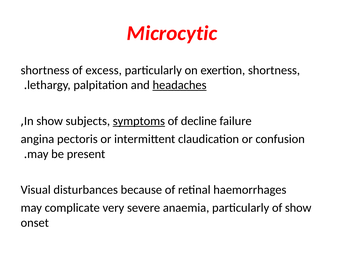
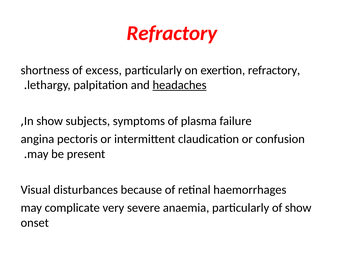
Microcytic: Microcytic -> Refractory (172, 33)
exertion shortness: shortness -> refractory (274, 70)
symptoms underline: present -> none (139, 121)
decline: decline -> plasma (199, 121)
